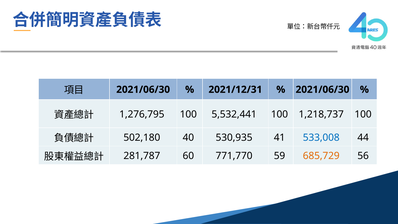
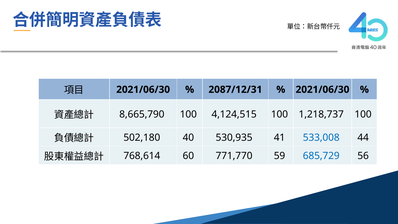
2021/12/31: 2021/12/31 -> 2087/12/31 (235, 90)
1,276,795: 1,276,795 -> 8,665,790 (142, 114)
5,532,441: 5,532,441 -> 4,124,515 (234, 114)
281,787: 281,787 -> 768,614 (142, 156)
685,729 colour: orange -> blue (321, 156)
